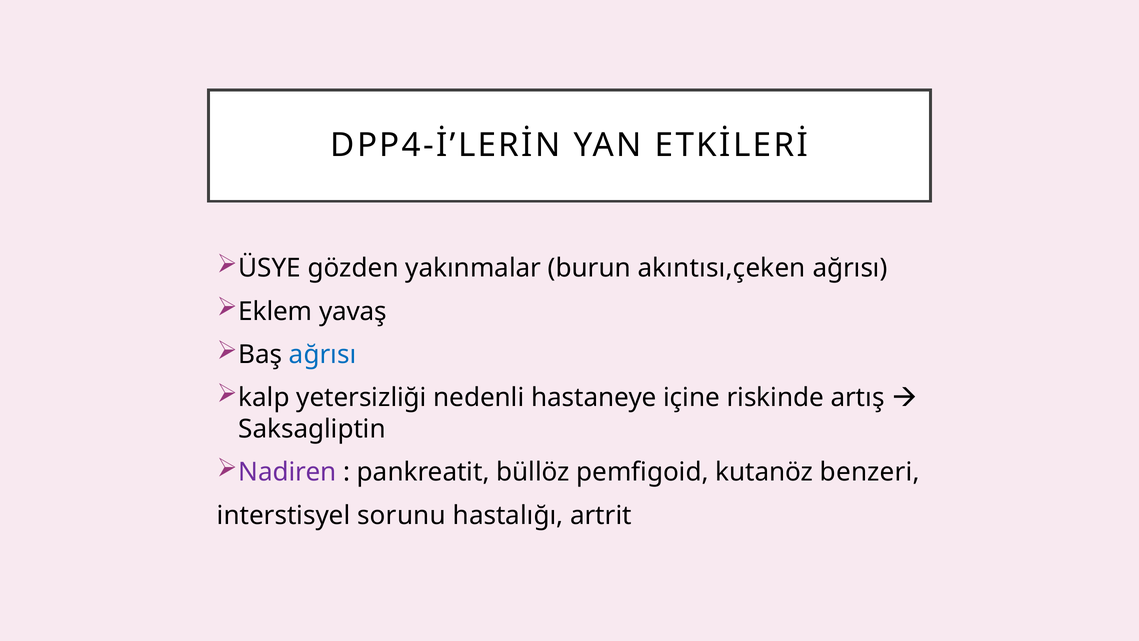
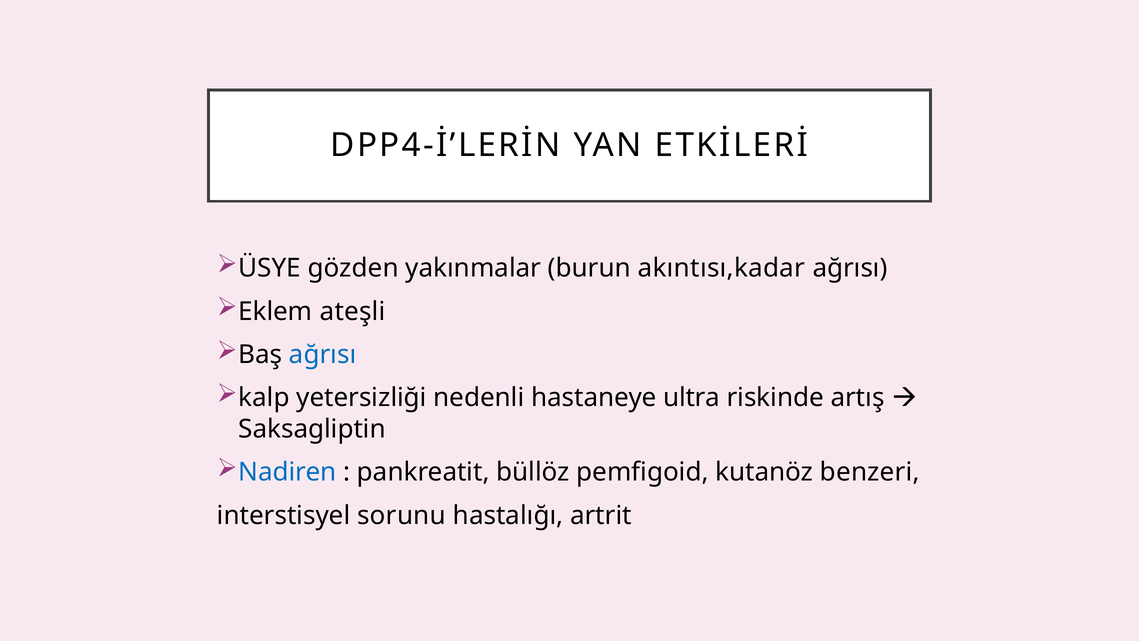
akıntısı,çeken: akıntısı,çeken -> akıntısı,kadar (722, 268)
yavaş: yavaş -> ateşli (353, 311)
içine: içine -> ultra (692, 398)
Nadiren colour: purple -> blue (287, 472)
